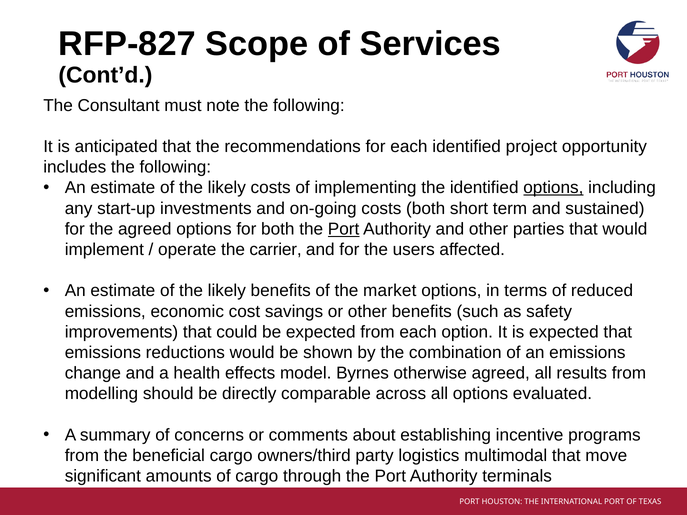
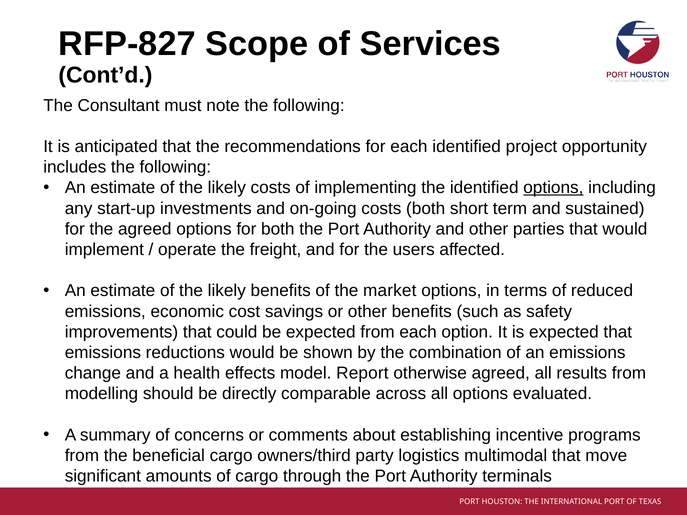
Port underline: present -> none (344, 229)
carrier: carrier -> freight (276, 250)
Byrnes: Byrnes -> Report (362, 373)
